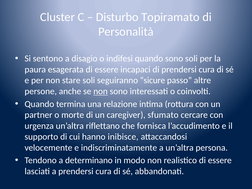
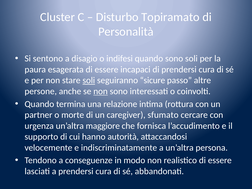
soli underline: none -> present (89, 80)
riflettano: riflettano -> maggiore (103, 126)
inibisce: inibisce -> autorità (123, 137)
determinano: determinano -> conseguenze (89, 160)
